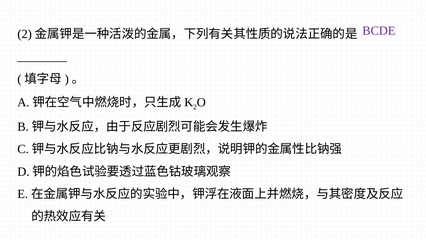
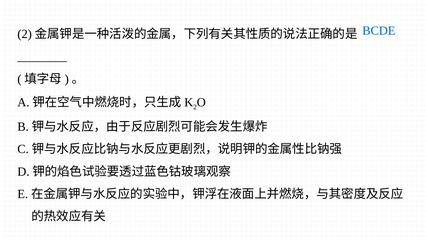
BCDE colour: purple -> blue (379, 31)
